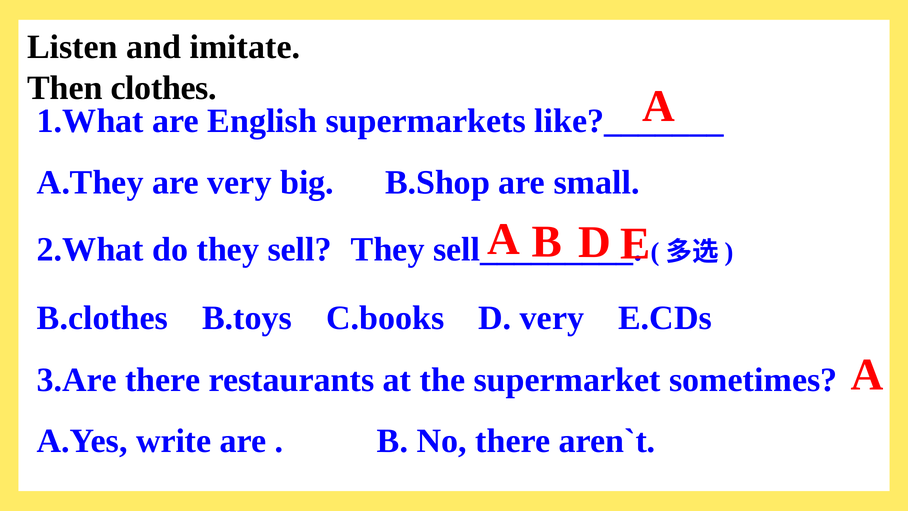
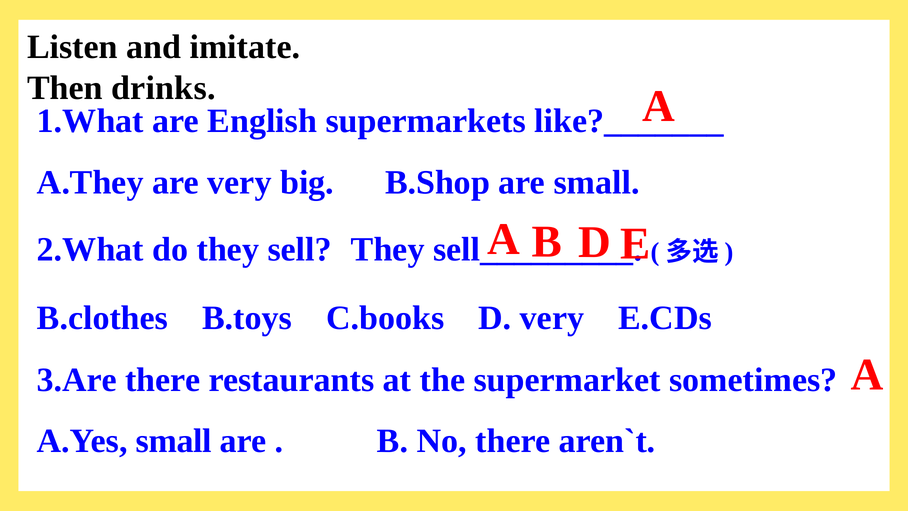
clothes: clothes -> drinks (163, 88)
A.Yes write: write -> small (174, 441)
